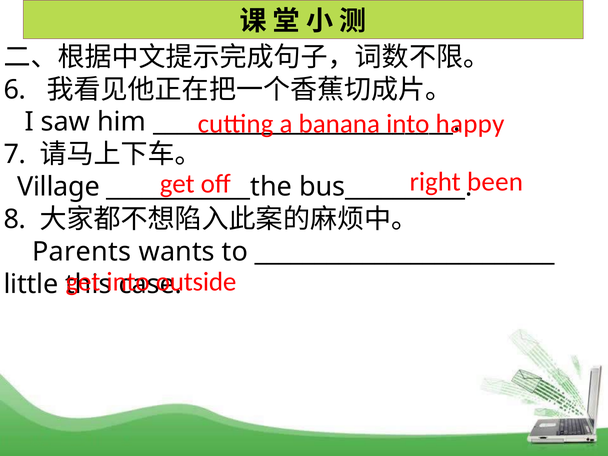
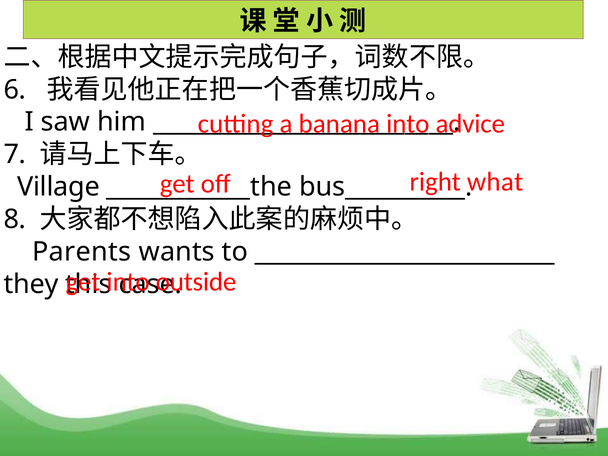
happy: happy -> advice (470, 124)
been: been -> what (495, 182)
little: little -> they (31, 284)
